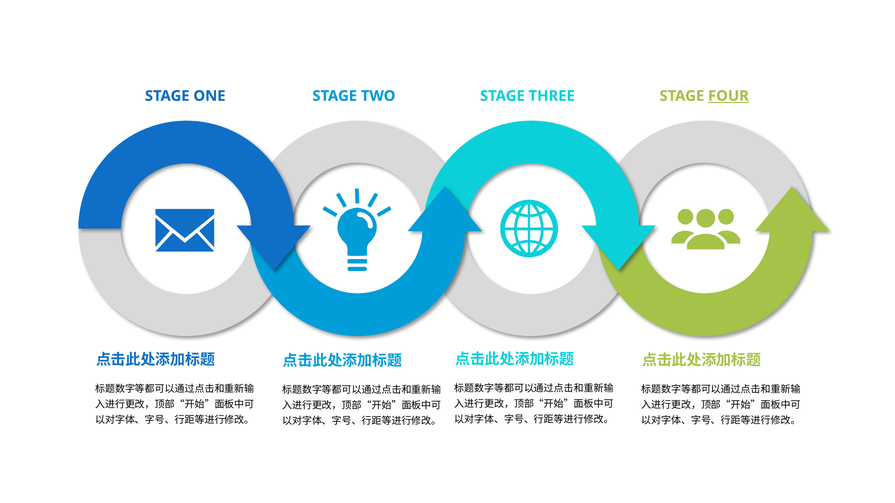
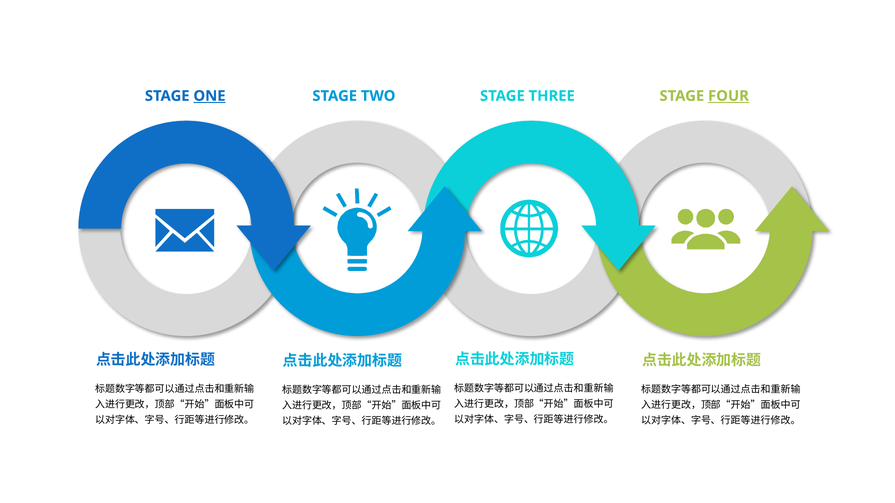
ONE underline: none -> present (209, 96)
